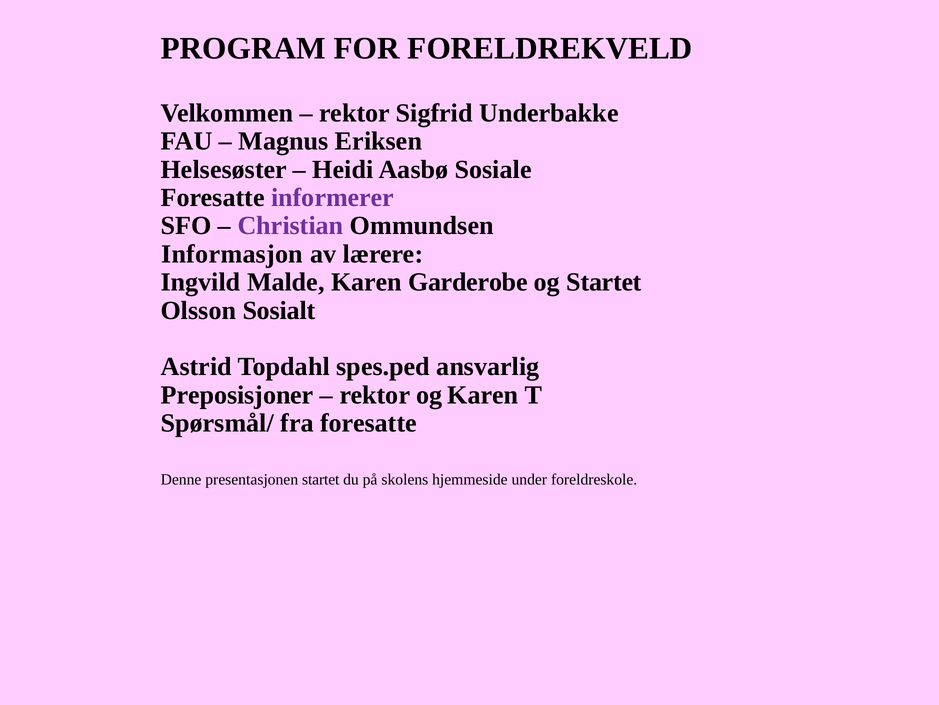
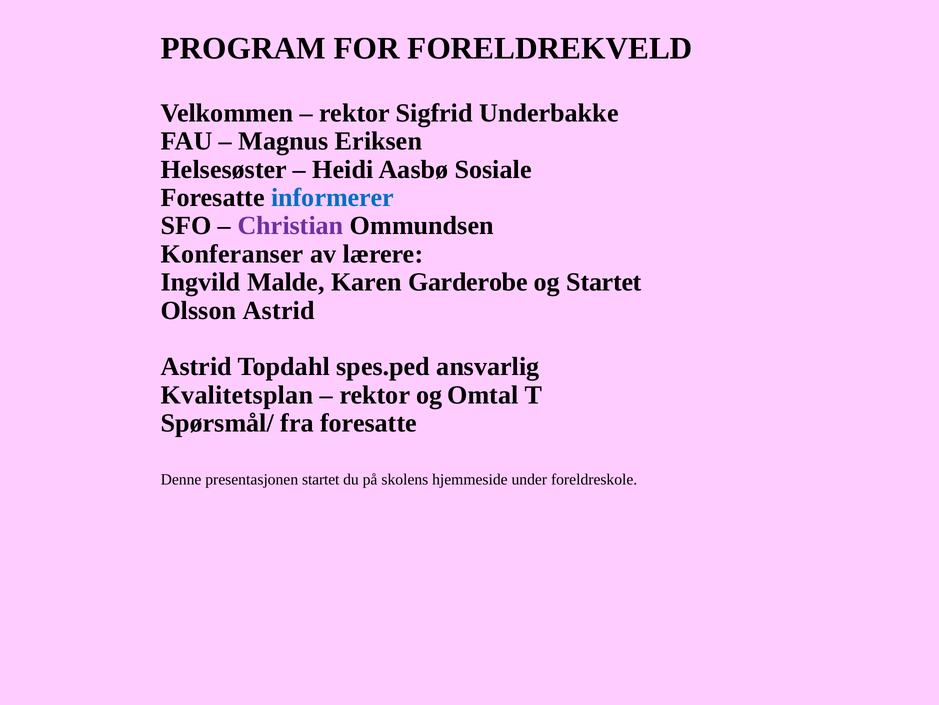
informerer colour: purple -> blue (333, 197)
Informasjon: Informasjon -> Konferanser (232, 254)
Olsson Sosialt: Sosialt -> Astrid (279, 310)
Preposisjoner: Preposisjoner -> Kvalitetsplan (237, 395)
og Karen: Karen -> Omtal (483, 395)
